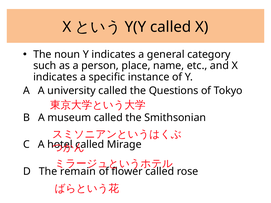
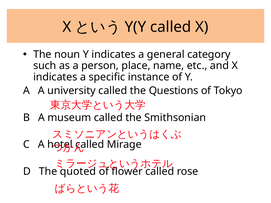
remain: remain -> quoted (78, 172)
